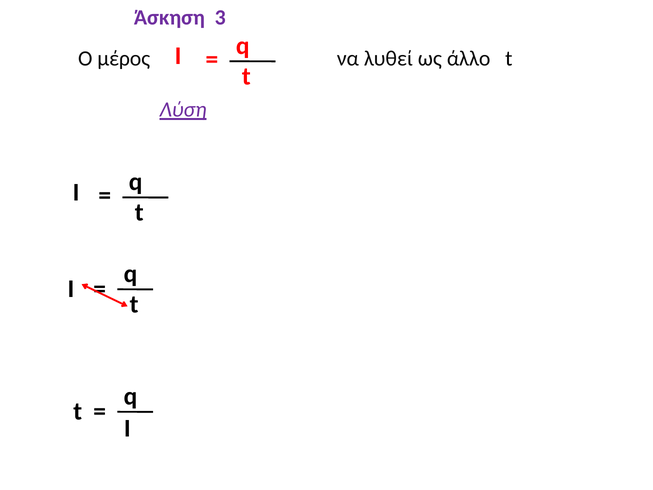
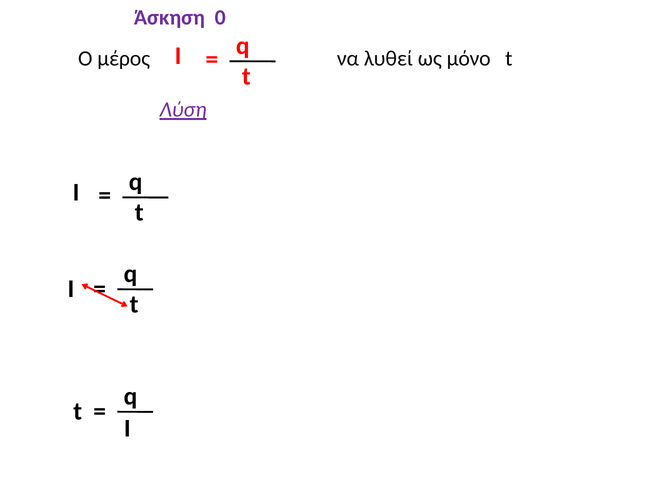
3: 3 -> 0 (220, 18)
άλλο: άλλο -> μόνο (469, 59)
